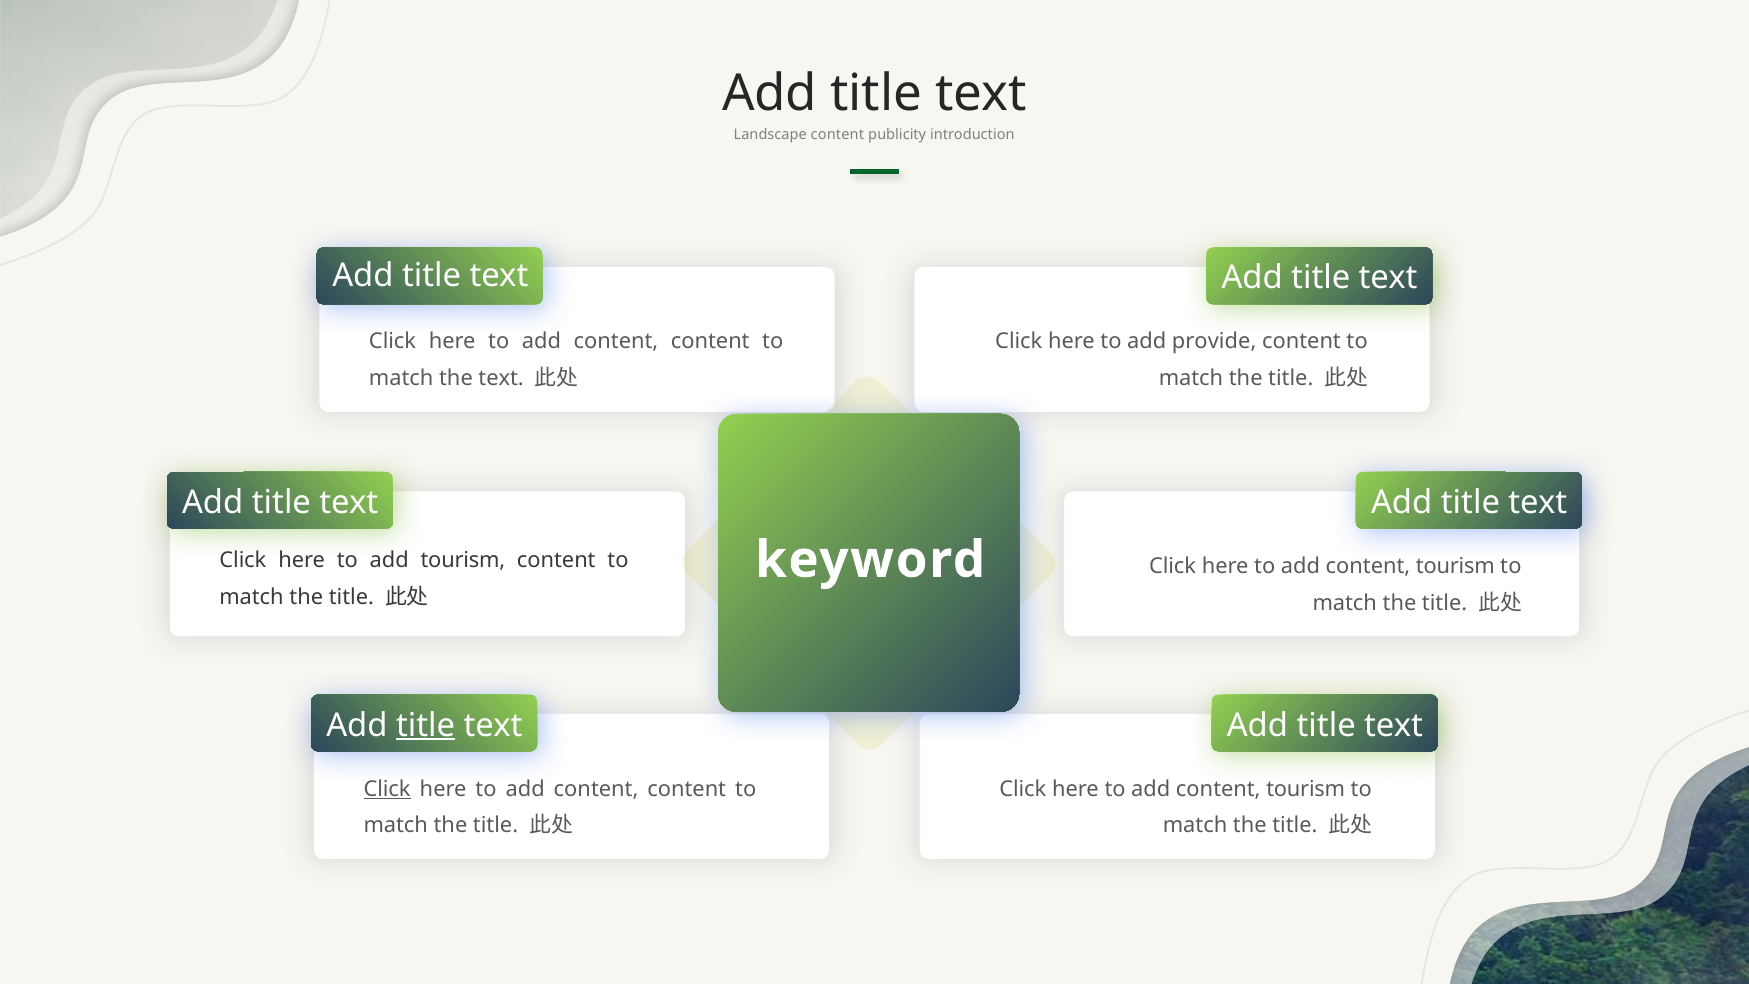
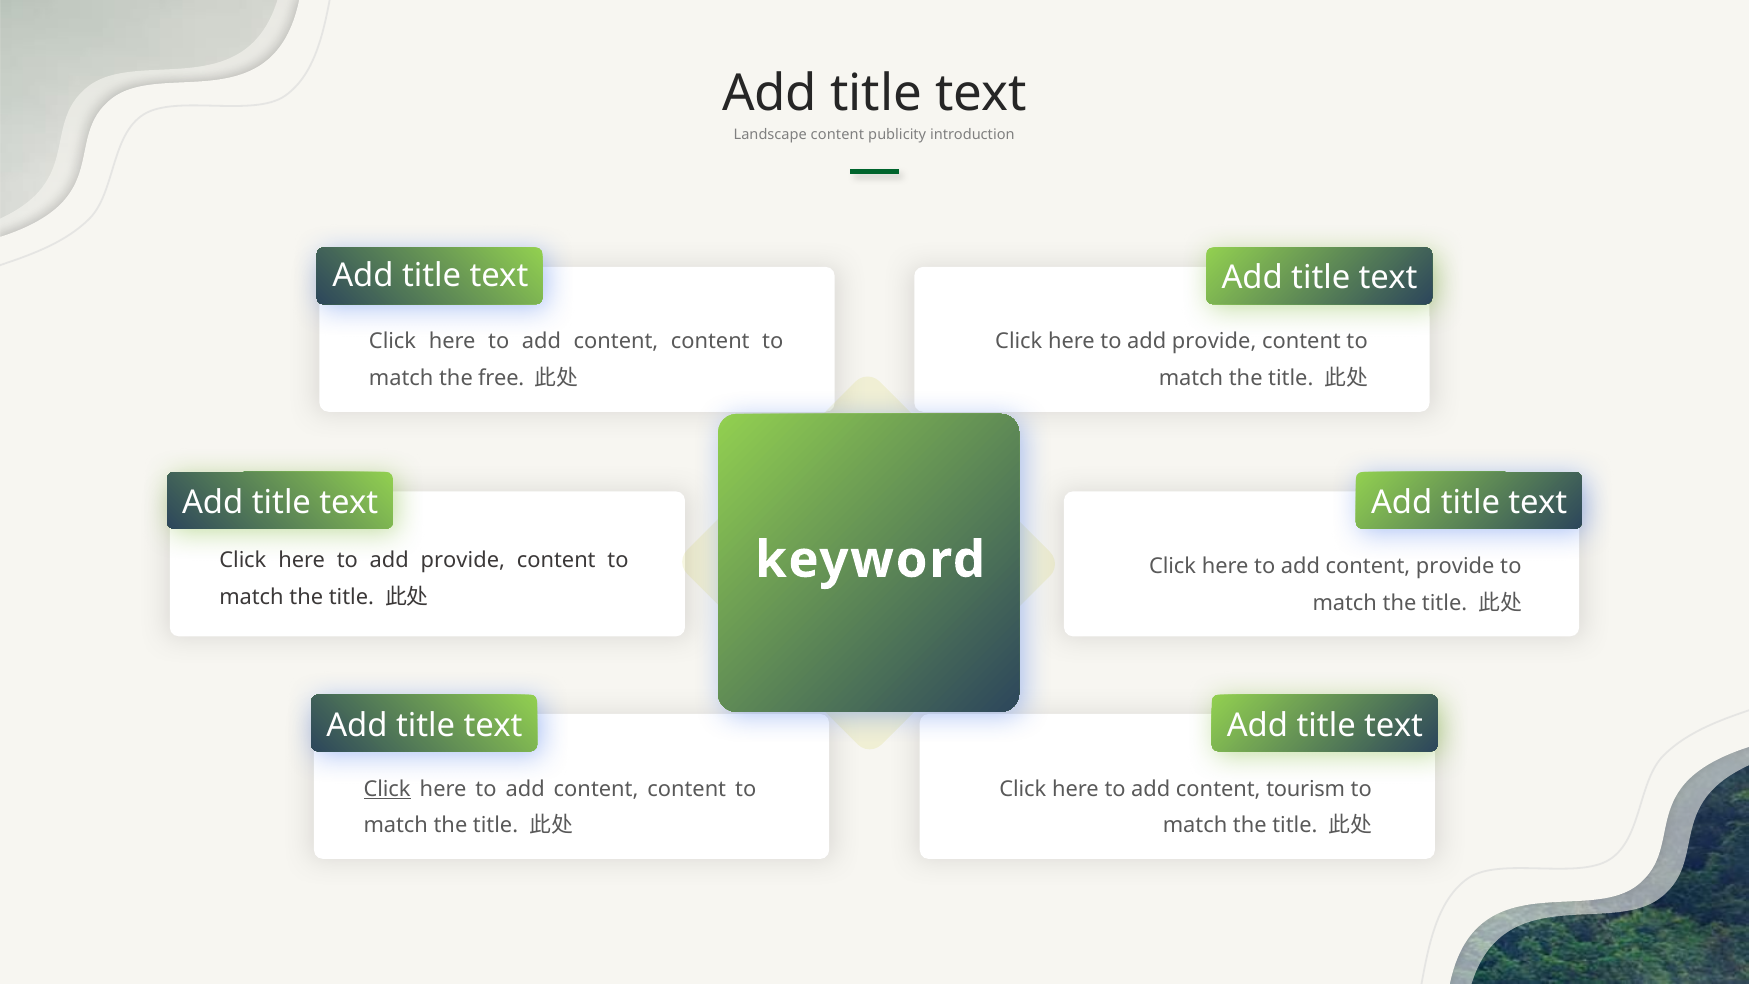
the text: text -> free (501, 378)
tourism: tourism -> provide (463, 561)
tourism: tourism -> provide (1455, 566)
title underline: present -> none (426, 725)
